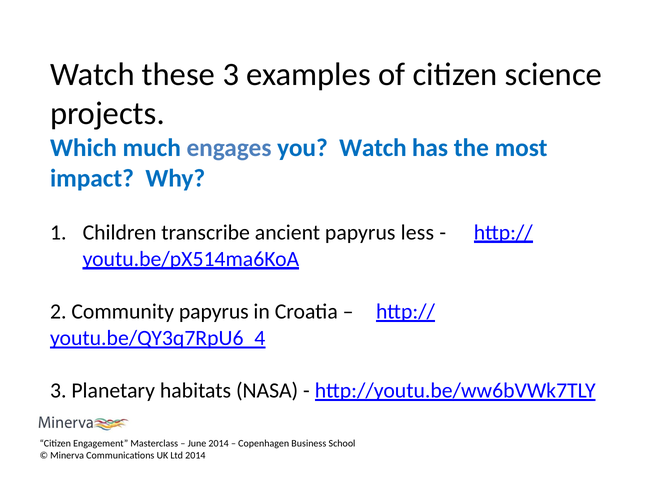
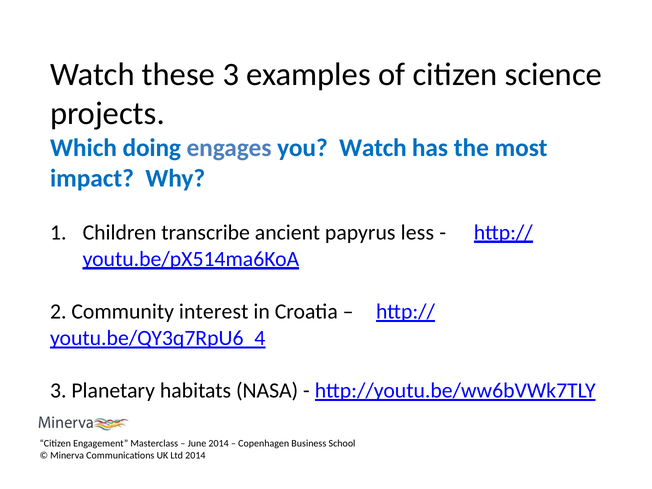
much: much -> doing (152, 148)
Community papyrus: papyrus -> interest (214, 311)
